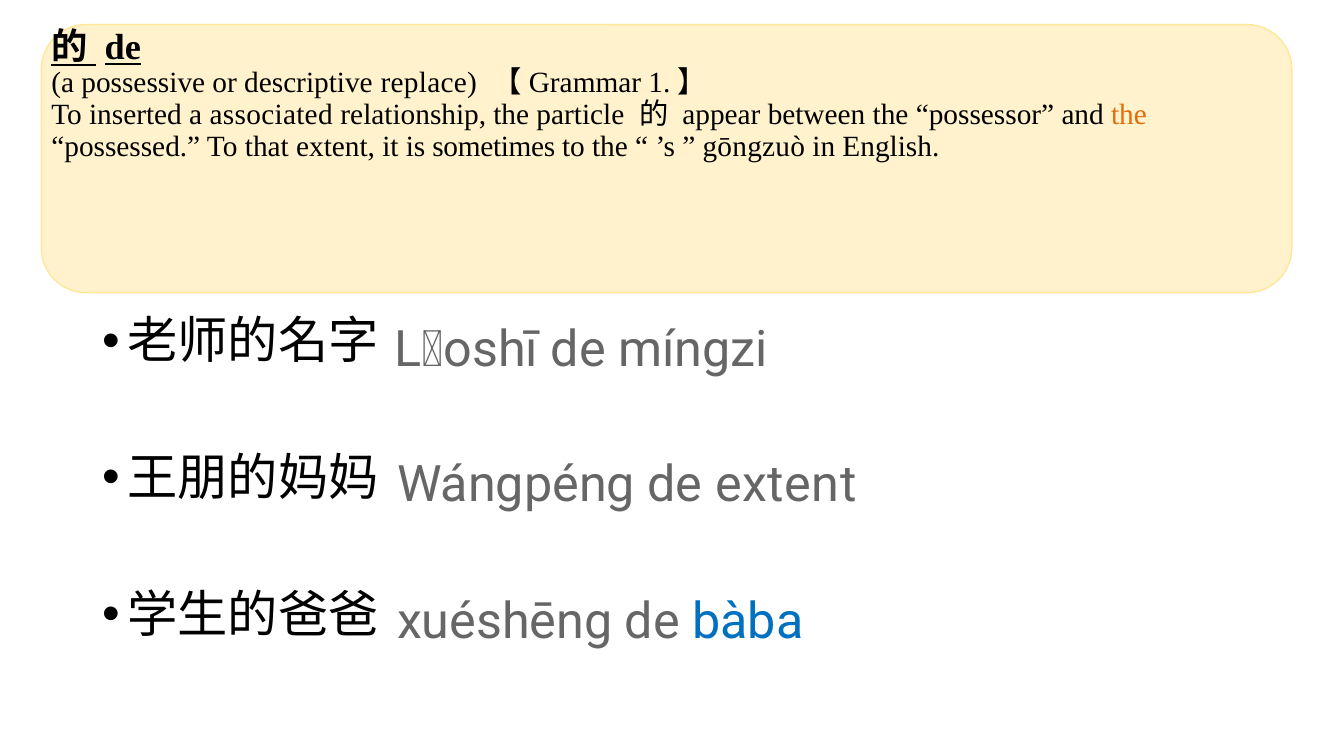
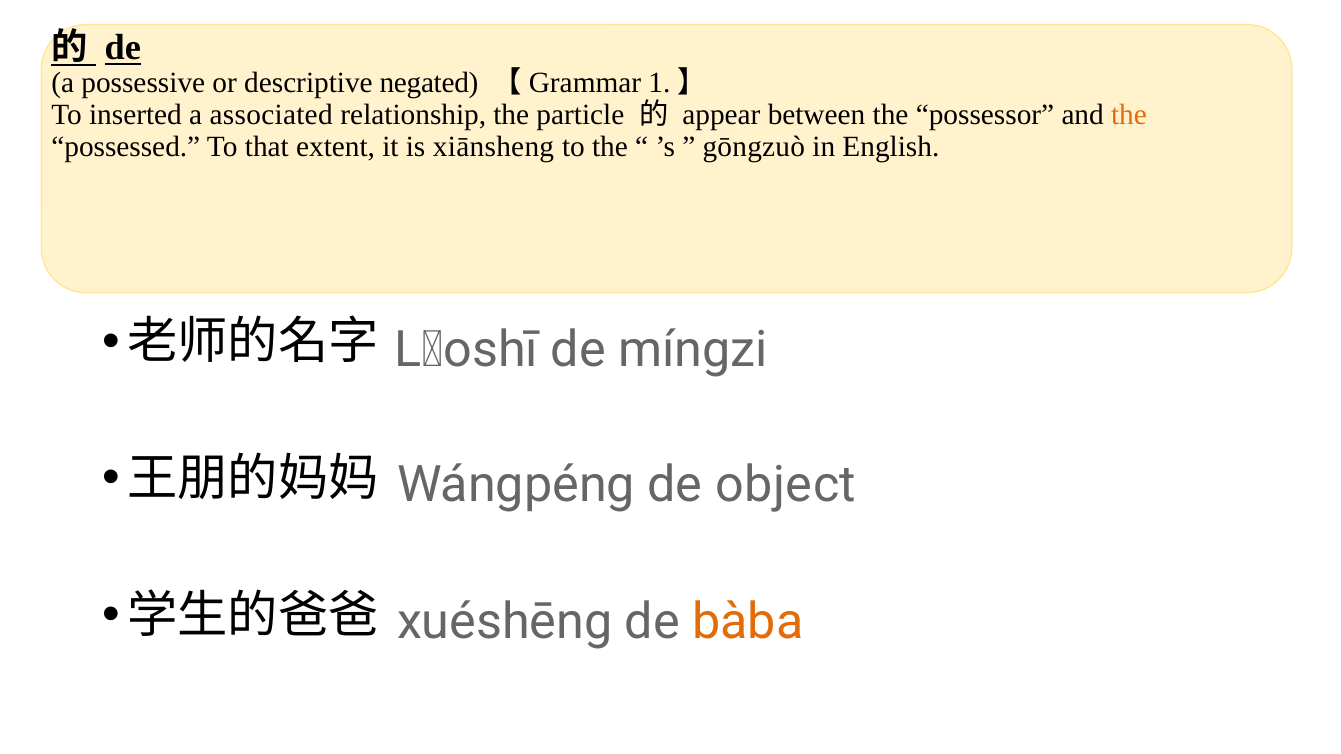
replace: replace -> negated (429, 83)
sometimes: sometimes -> xiānsheng (494, 147)
de extent: extent -> object (786, 486)
bàba colour: blue -> orange (748, 622)
